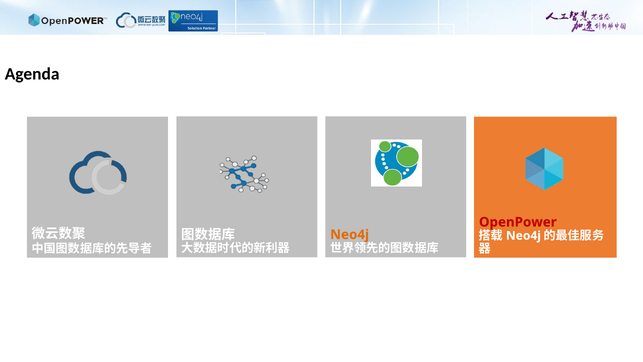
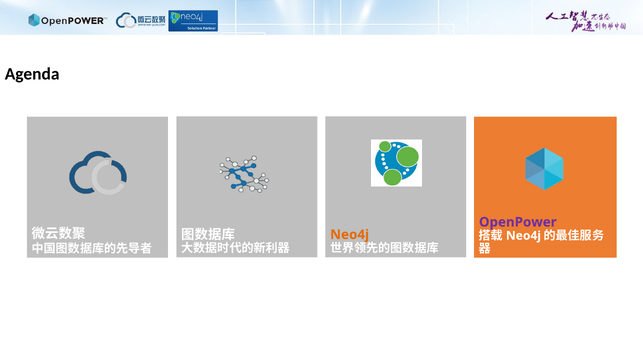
OpenPower colour: red -> purple (518, 222)
